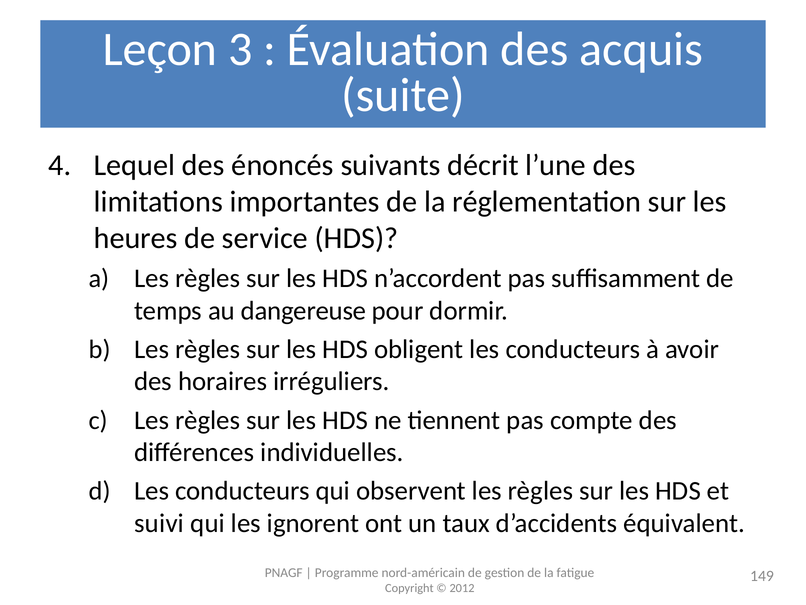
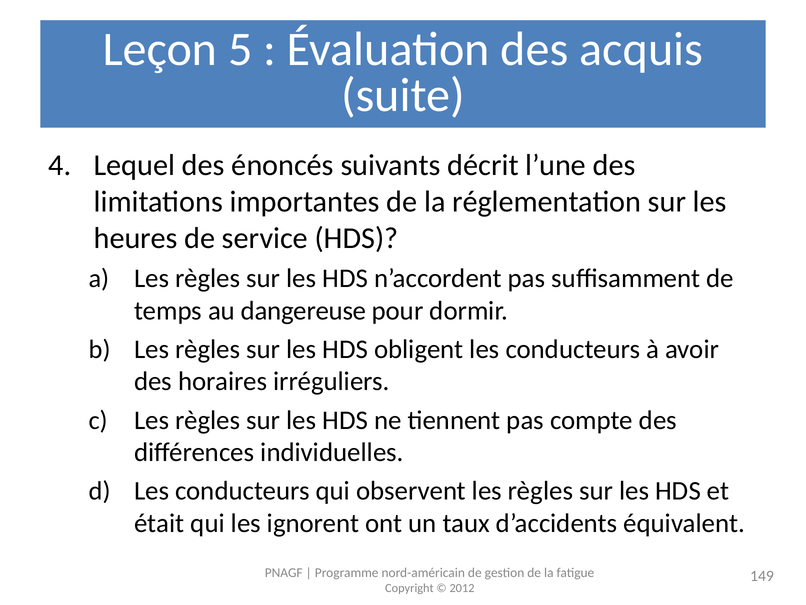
3: 3 -> 5 (240, 49)
suivi: suivi -> était (159, 523)
